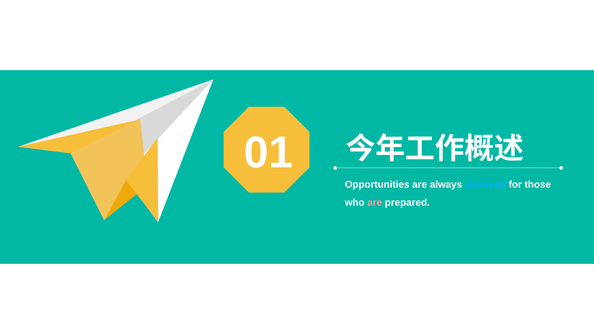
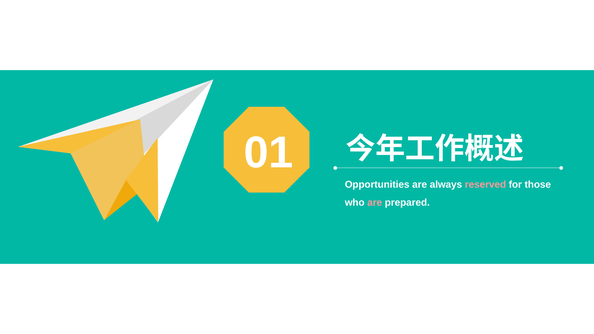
reserved colour: light blue -> pink (485, 185)
